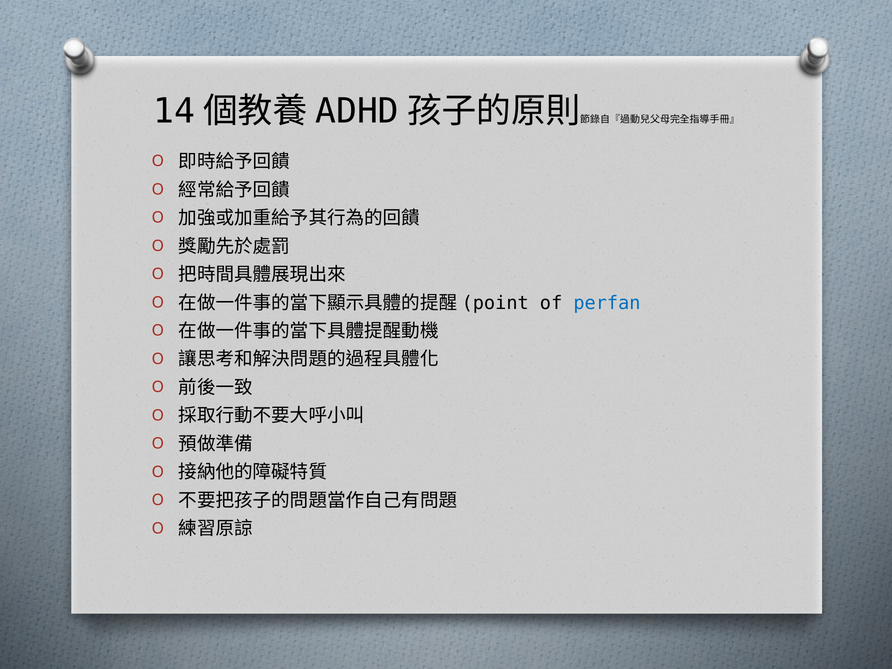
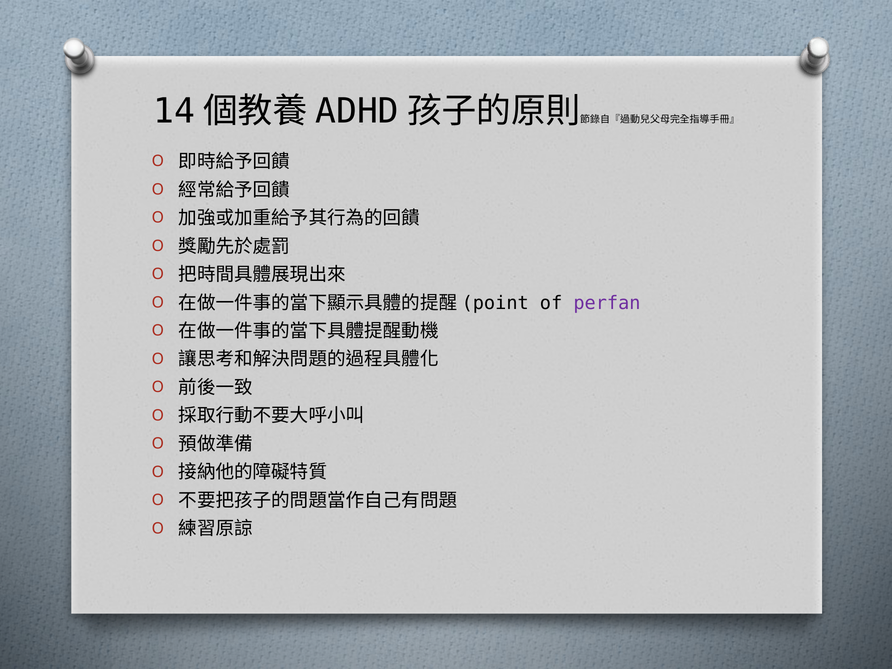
perfan colour: blue -> purple (607, 303)
